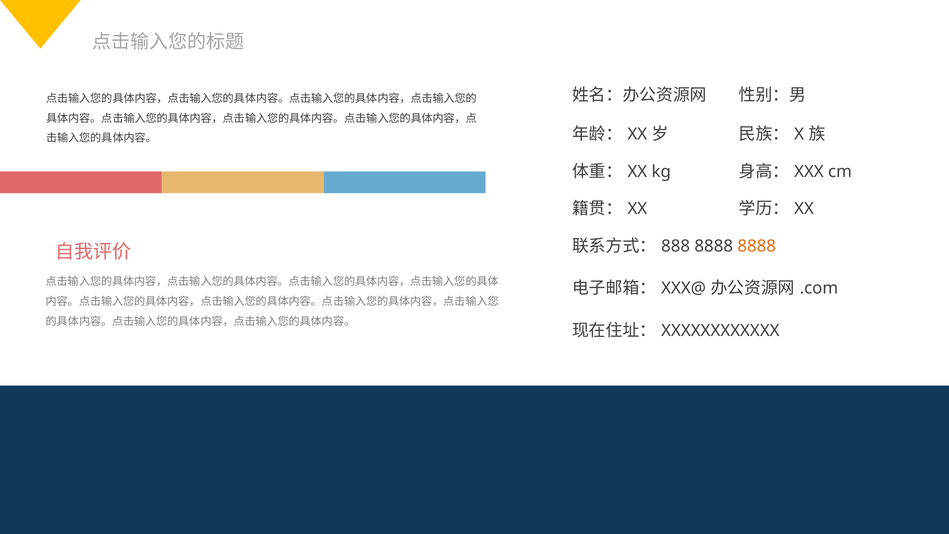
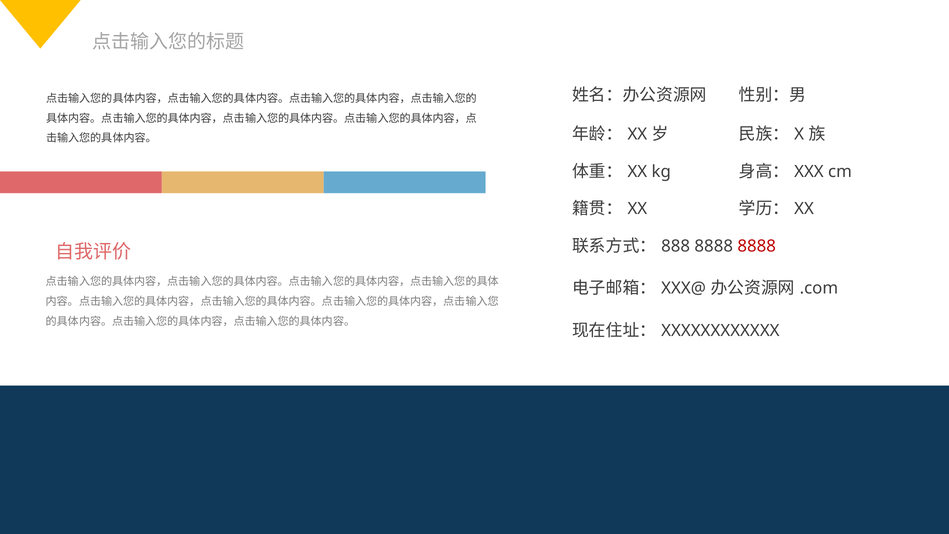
8888 colour: orange -> red (757, 246)
